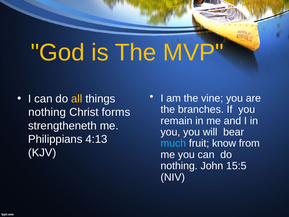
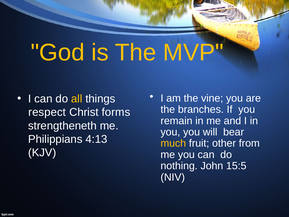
nothing: nothing -> respect (47, 112)
much colour: light blue -> yellow (173, 143)
know: know -> other (224, 143)
